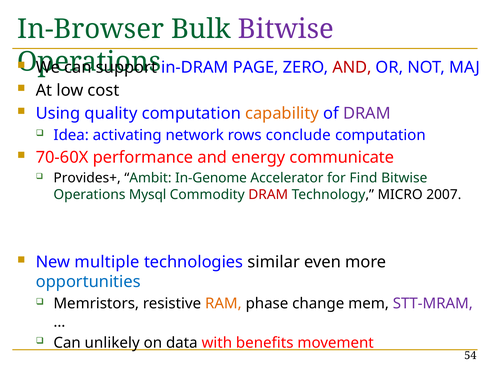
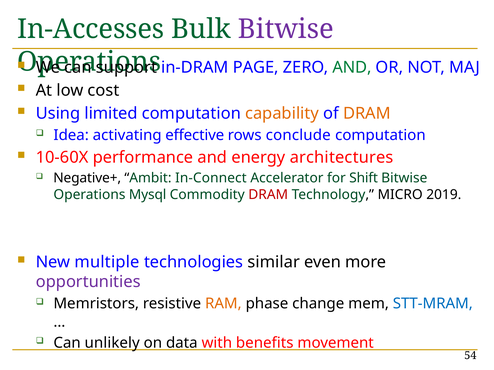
In-Browser: In-Browser -> In-Accesses (91, 29)
AND colour: red -> green (352, 67)
quality: quality -> limited (111, 113)
DRAM colour: purple -> orange (367, 113)
network: network -> effective (195, 135)
70-60X: 70-60X -> 10-60X (62, 158)
communicate: communicate -> architectures (342, 158)
Provides+: Provides+ -> Negative+ (87, 178)
In-Genome: In-Genome -> In-Connect (211, 178)
Find: Find -> Shift (364, 178)
2007: 2007 -> 2019 (444, 195)
opportunities colour: blue -> purple (88, 282)
STT-MRAM colour: purple -> blue (433, 304)
